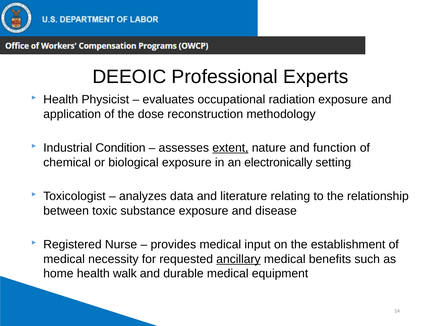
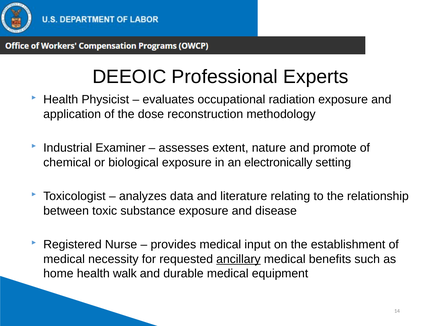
Condition: Condition -> Examiner (120, 148)
extent underline: present -> none (230, 148)
function: function -> promote (335, 148)
